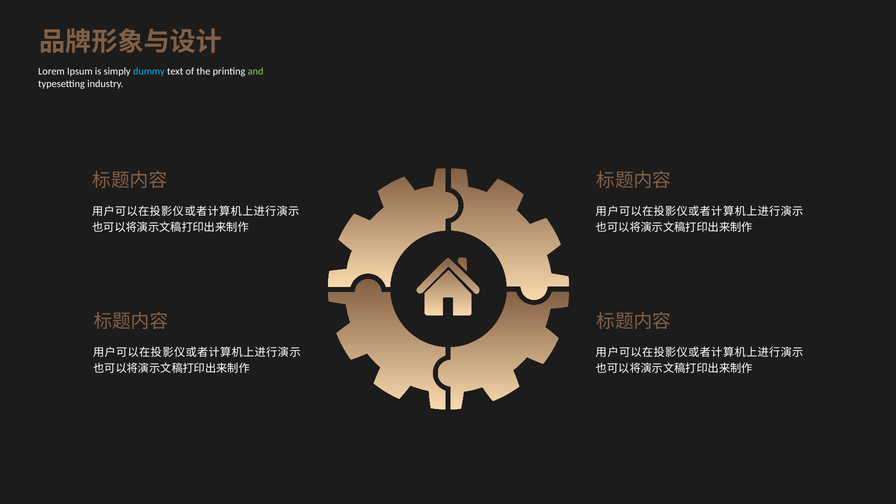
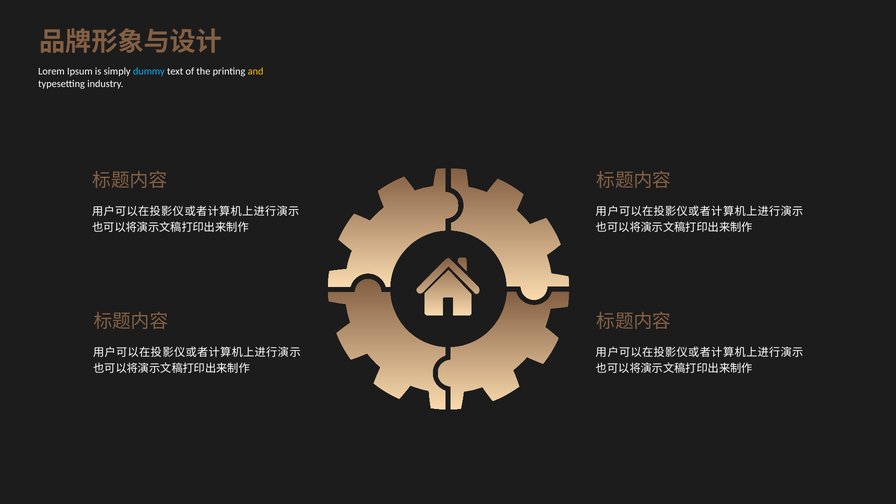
and colour: light green -> yellow (256, 71)
